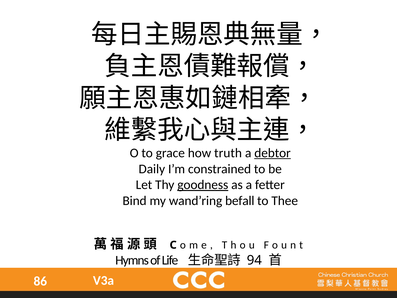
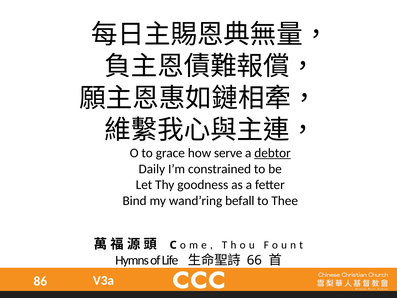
truth: truth -> serve (228, 153)
goodness underline: present -> none (203, 185)
94: 94 -> 66 (254, 260)
